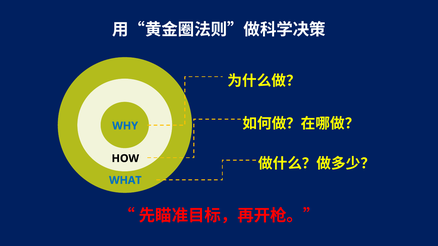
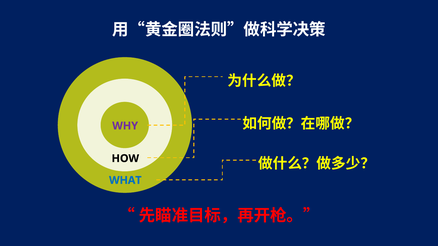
WHY colour: blue -> purple (125, 126)
